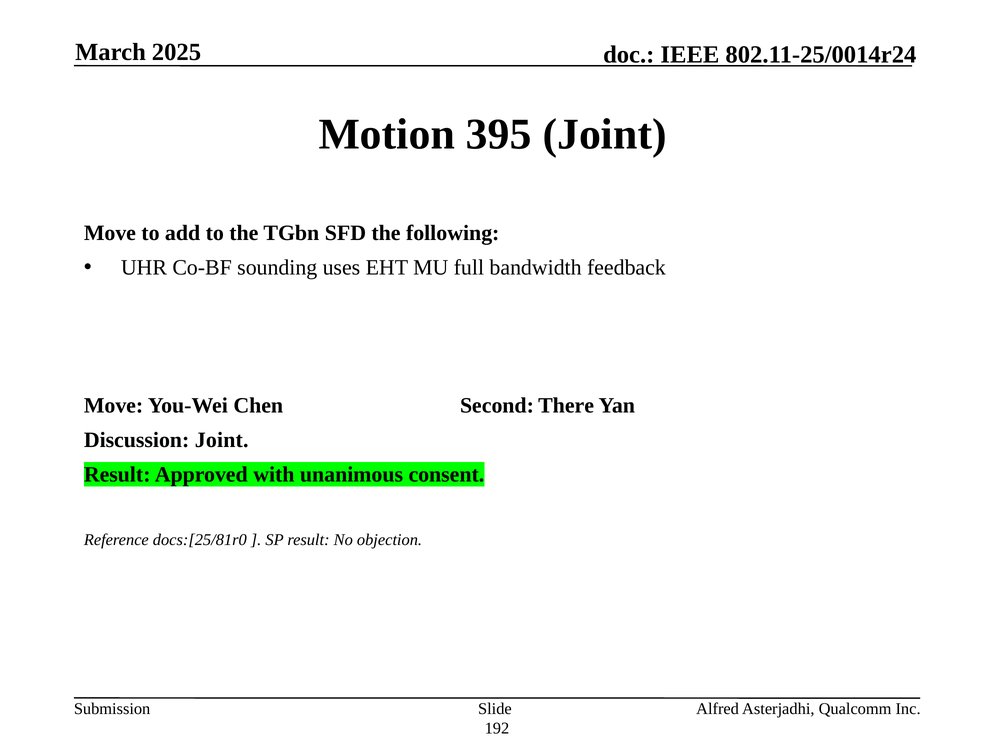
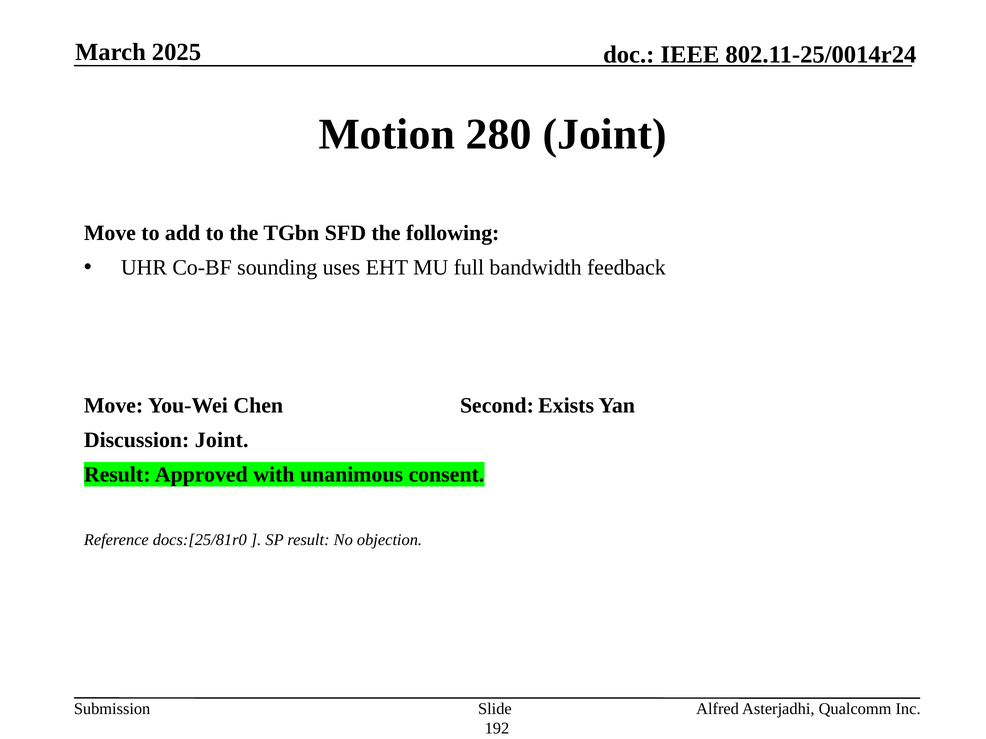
395: 395 -> 280 (499, 134)
There: There -> Exists (566, 406)
